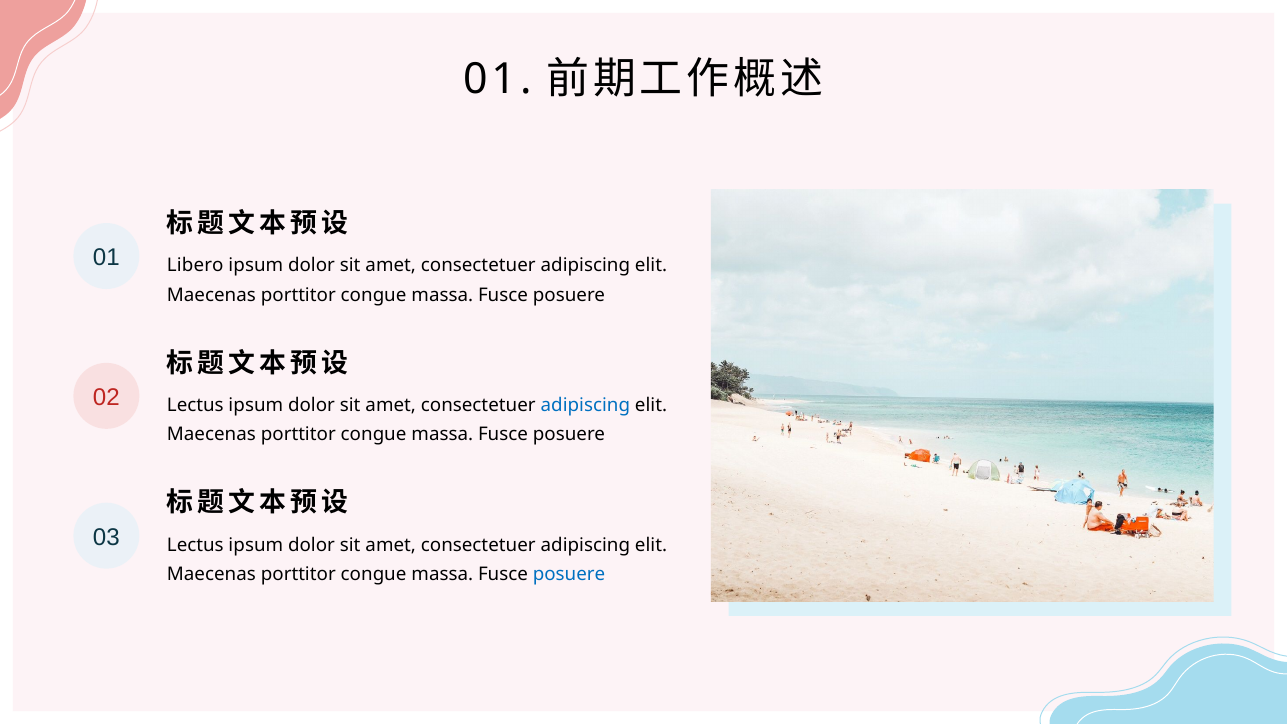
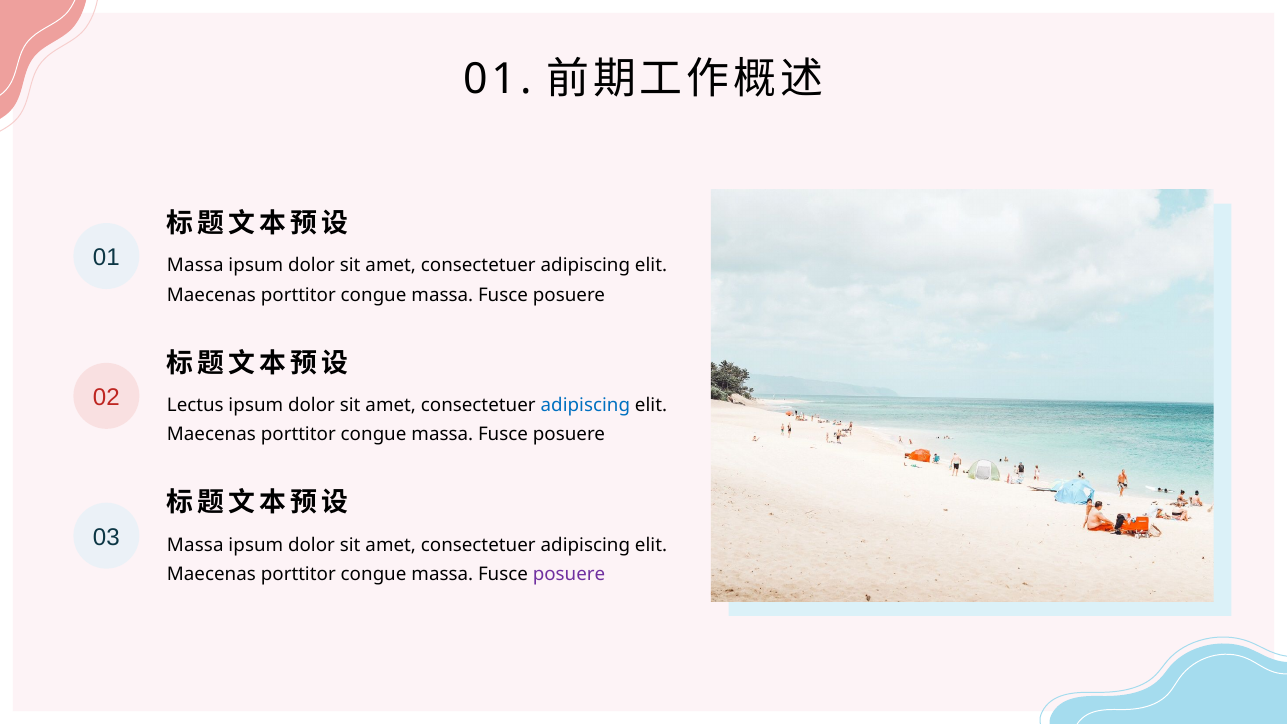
Libero: Libero -> Massa (195, 266)
Lectus: Lectus -> Massa (195, 545)
posuere colour: blue -> purple (569, 575)
